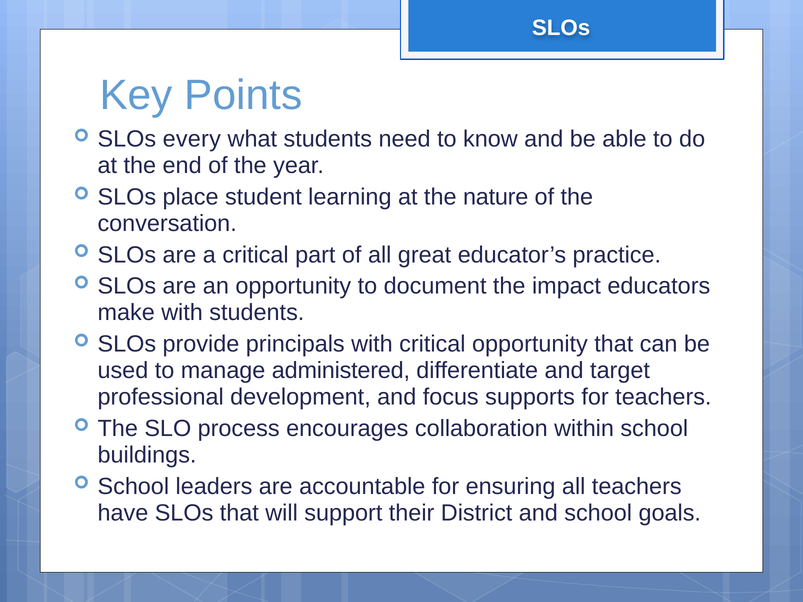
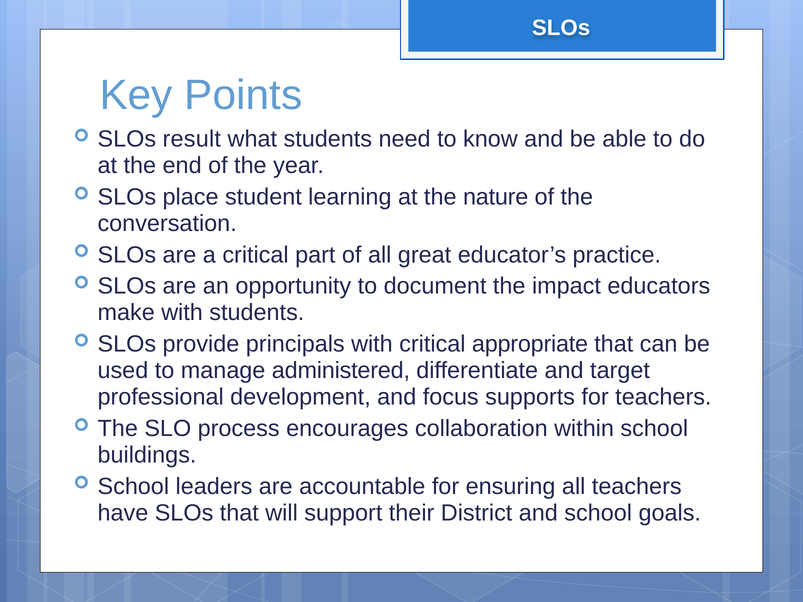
every: every -> result (192, 139)
critical opportunity: opportunity -> appropriate (530, 344)
